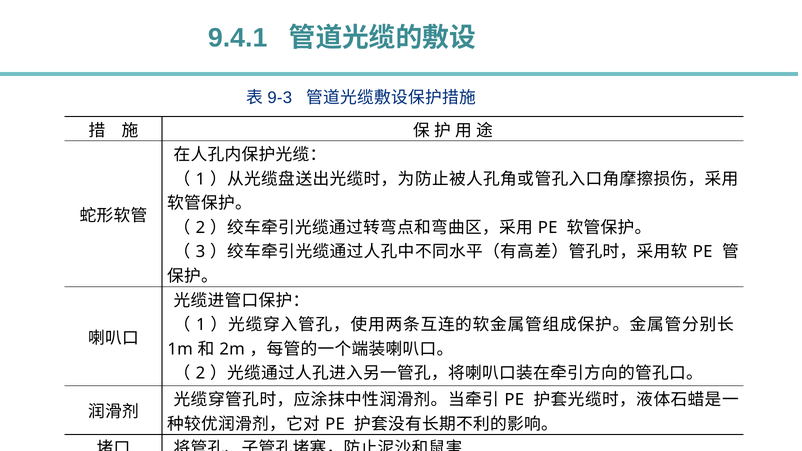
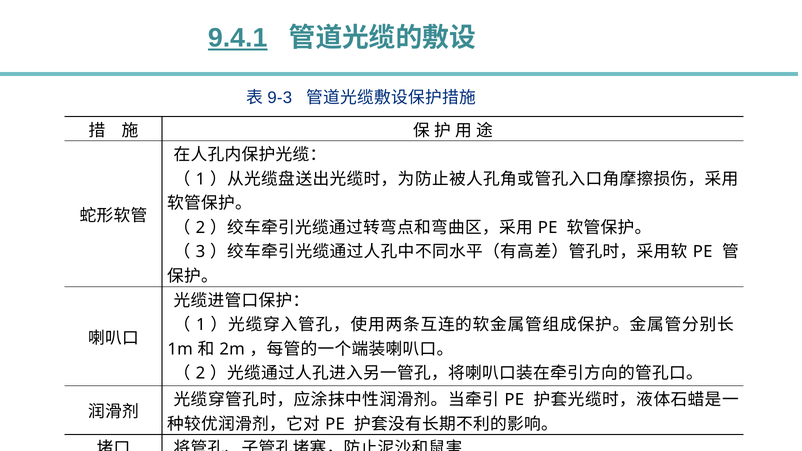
9.4.1 underline: none -> present (238, 38)
